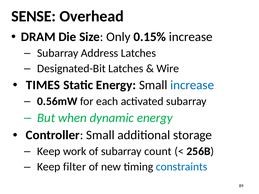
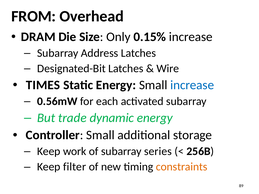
SENSE: SENSE -> FROM (34, 16)
when: when -> trade (72, 118)
count: count -> series (158, 151)
constraints colour: blue -> orange (182, 167)
